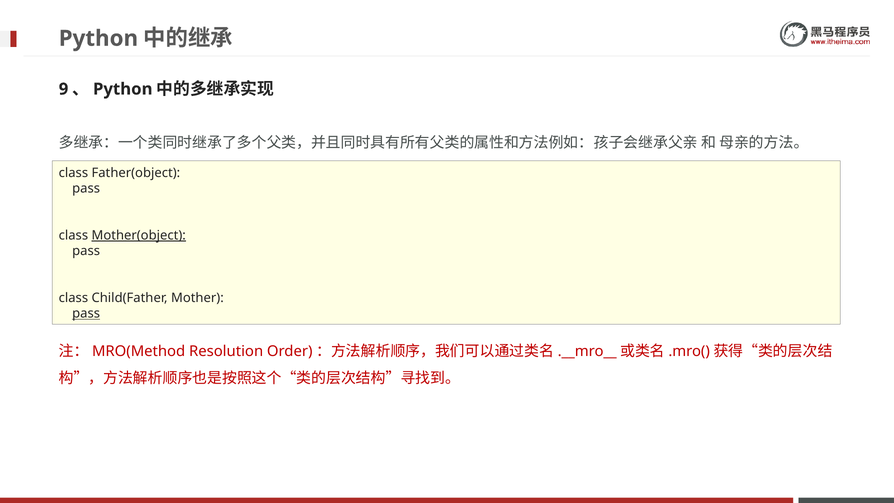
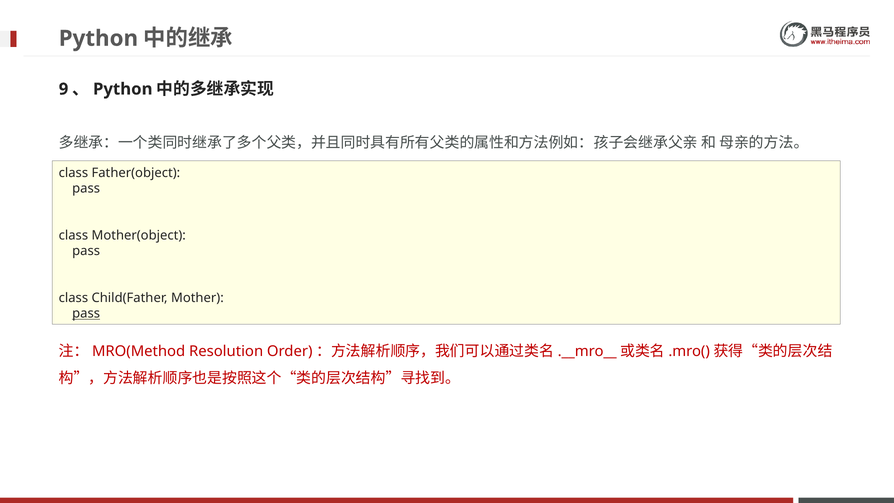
Mother(object underline: present -> none (139, 235)
